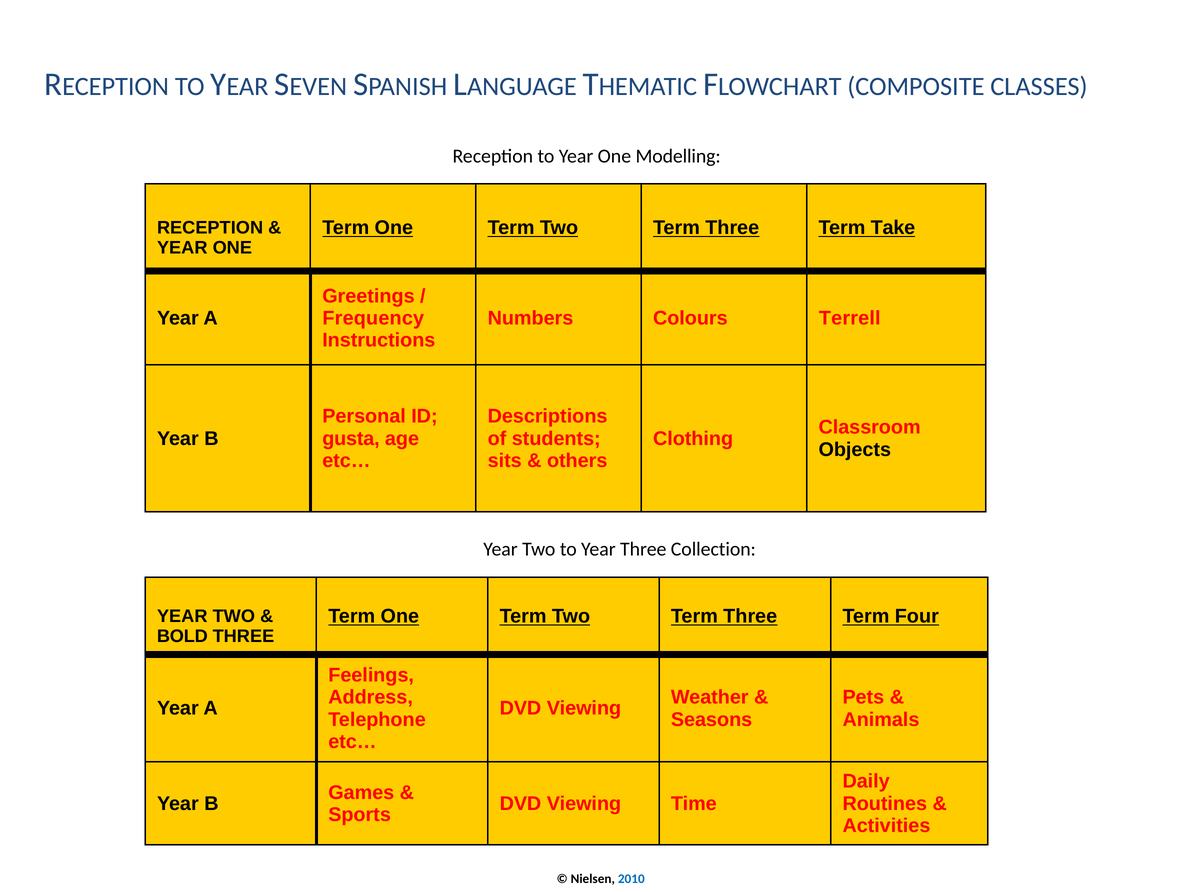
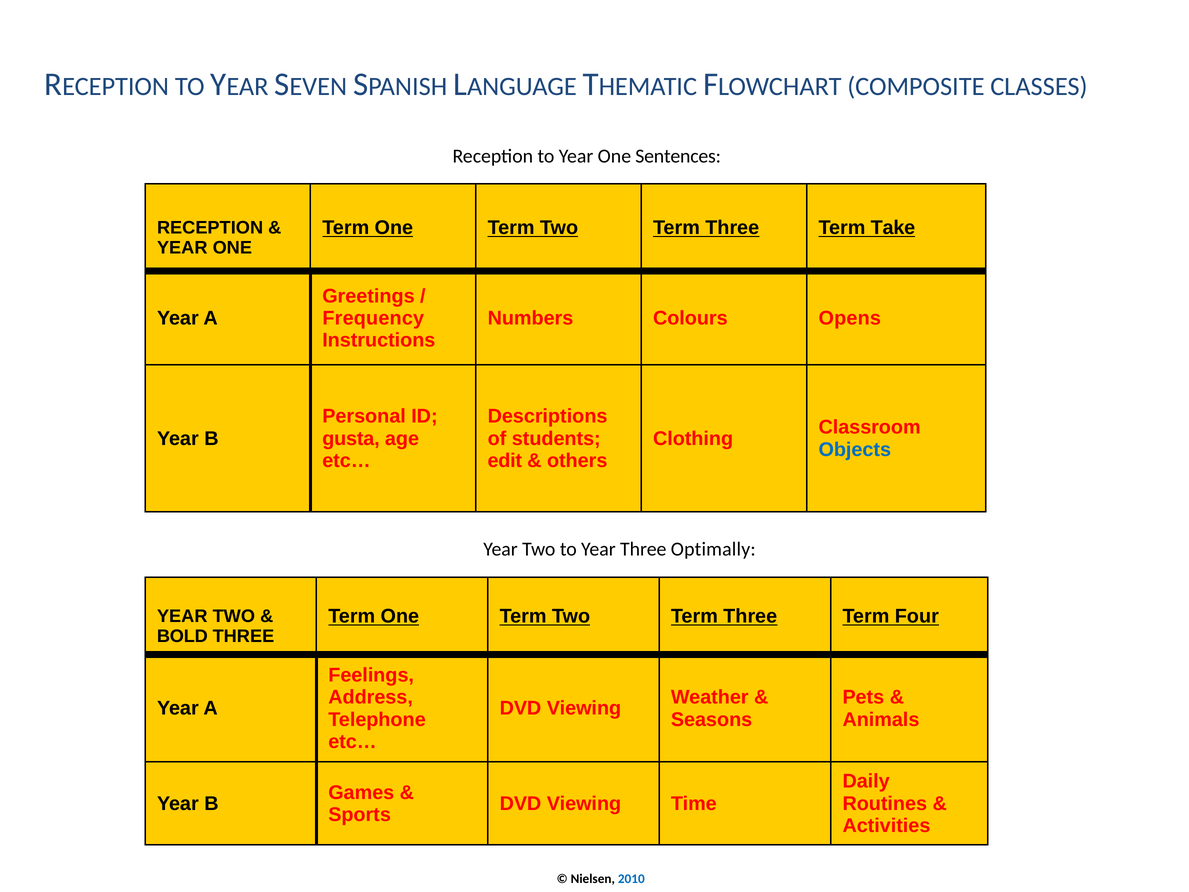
Modelling: Modelling -> Sentences (678, 156)
Terrell: Terrell -> Opens (850, 318)
Objects colour: black -> blue (855, 449)
sits: sits -> edit (505, 461)
Collection: Collection -> Optimally (713, 549)
